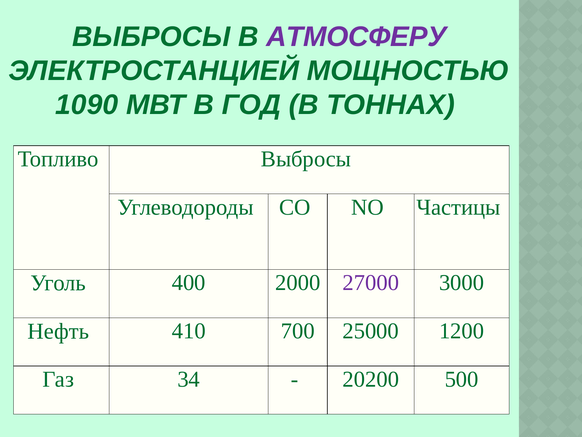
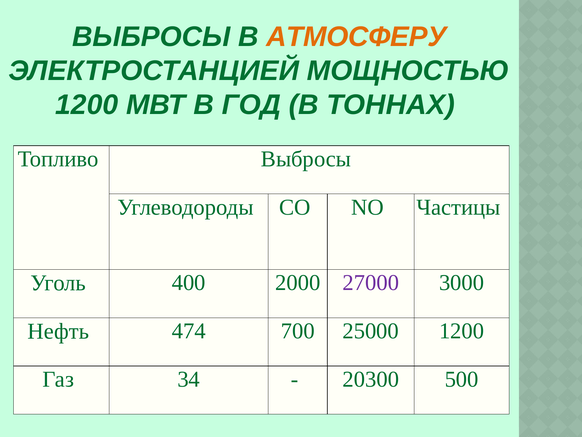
АТМОСФЕРУ colour: purple -> orange (356, 37)
1090: 1090 -> 1200 (87, 105)
410: 410 -> 474 (189, 331)
20200: 20200 -> 20300 (371, 379)
